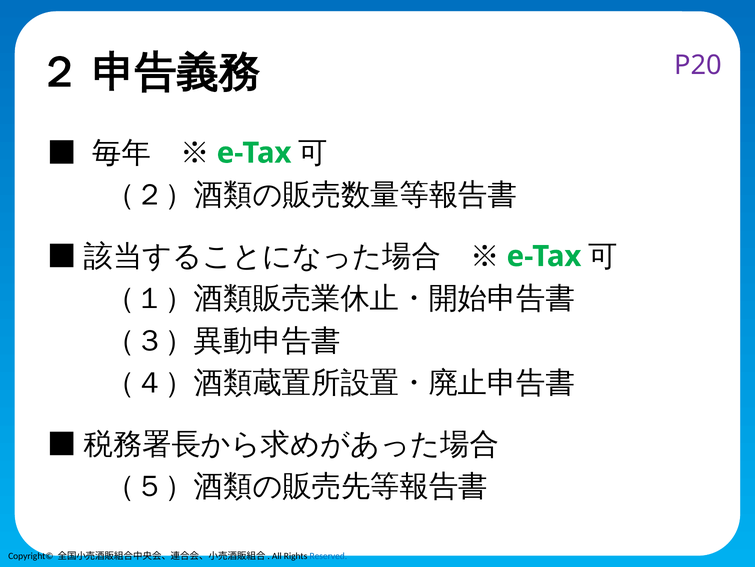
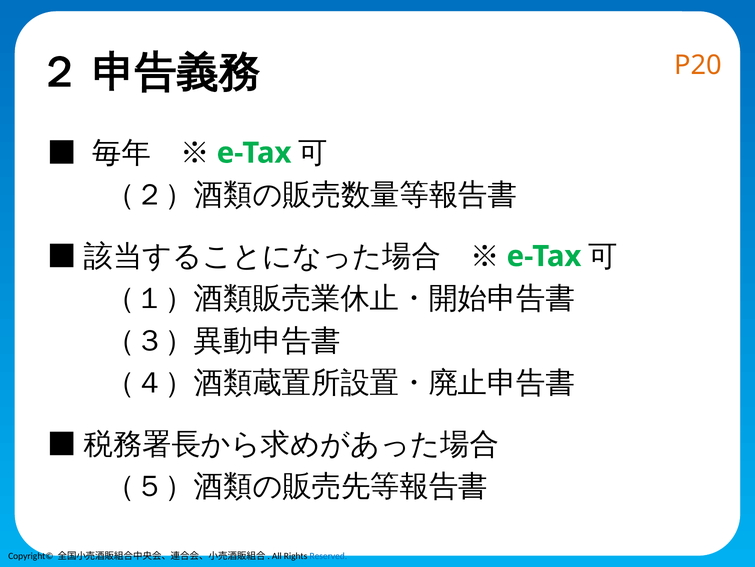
P20 colour: purple -> orange (698, 65)
